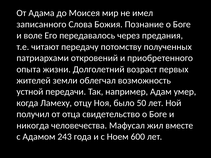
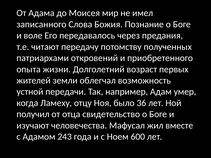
50: 50 -> 36 (141, 103)
никогда: никогда -> изучают (33, 126)
